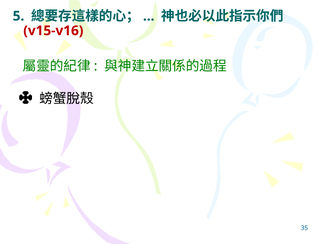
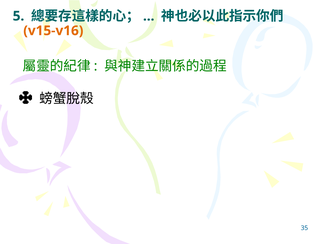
v15-v16 colour: red -> orange (53, 31)
